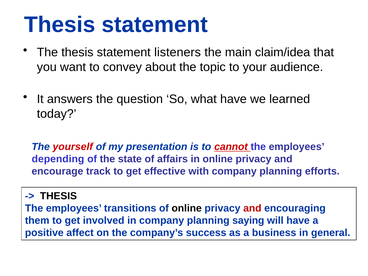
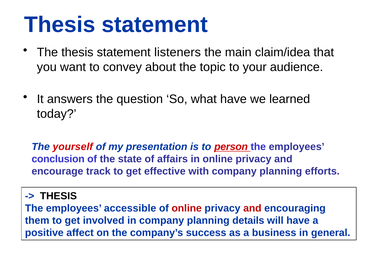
cannot: cannot -> person (231, 147)
depending: depending -> conclusion (58, 159)
transitions: transitions -> accessible (130, 208)
online colour: black -> red (187, 208)
saying: saying -> details (248, 220)
